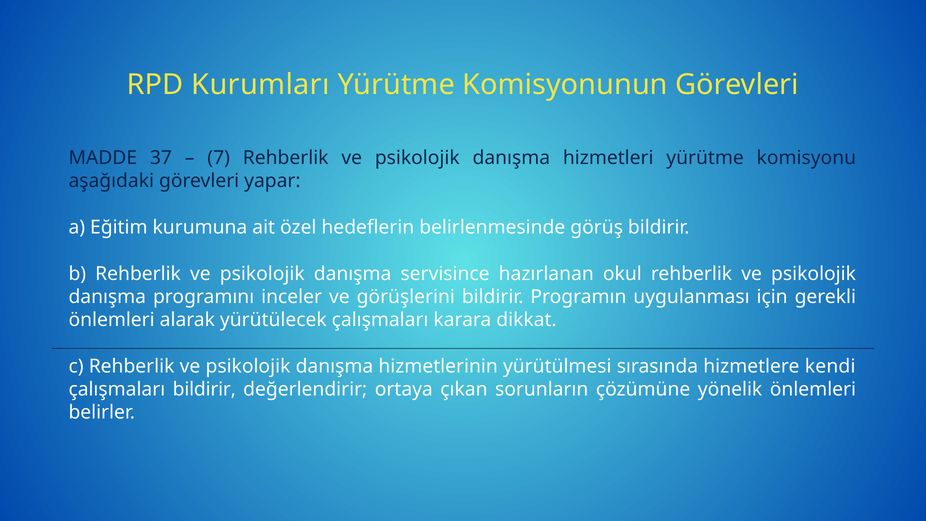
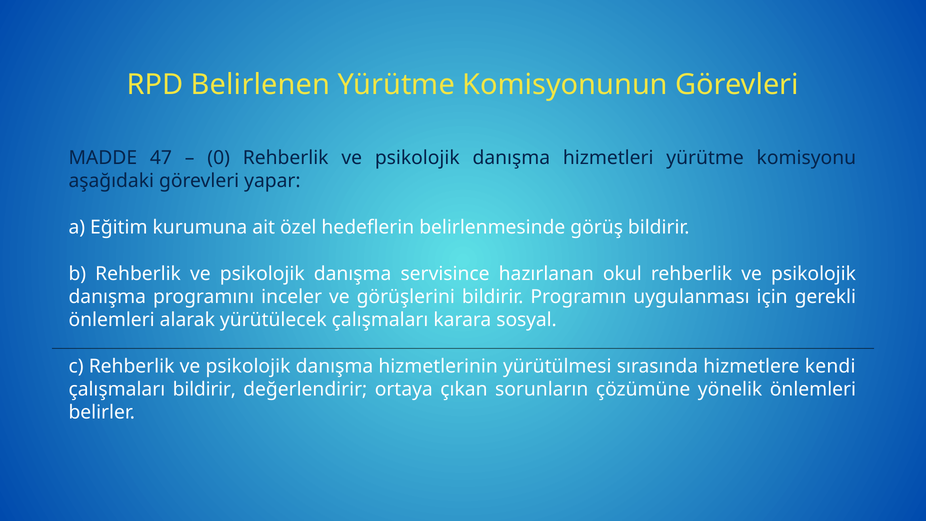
Kurumları: Kurumları -> Belirlenen (261, 85)
37: 37 -> 47 (161, 158)
7: 7 -> 0 (219, 158)
dikkat: dikkat -> sosyal (527, 320)
